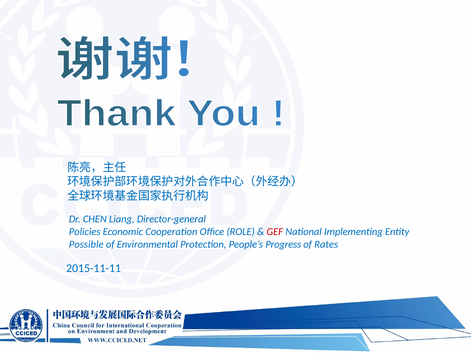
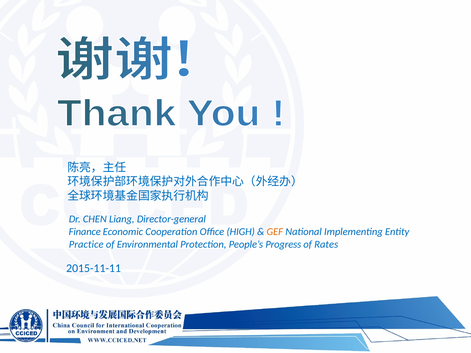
Policies: Policies -> Finance (85, 232)
ROLE: ROLE -> HIGH (241, 232)
GEF colour: red -> orange (275, 232)
Possible: Possible -> Practice (86, 244)
